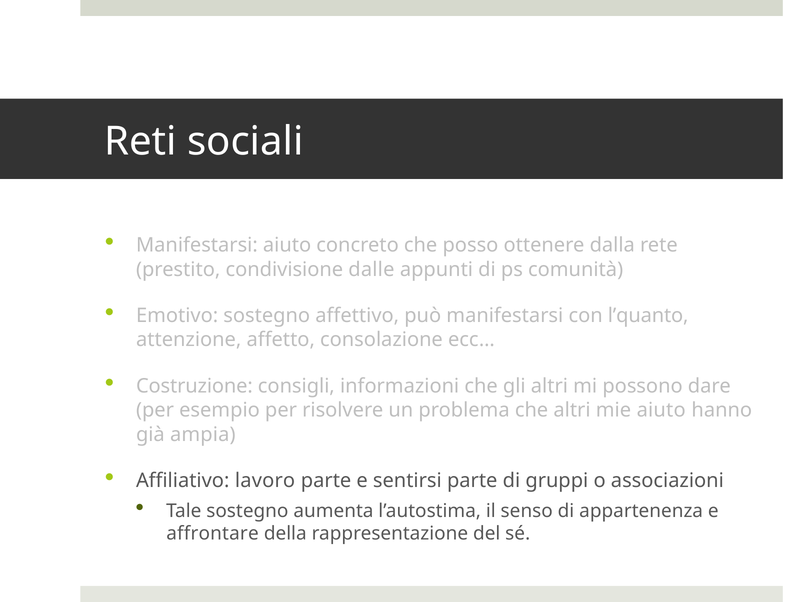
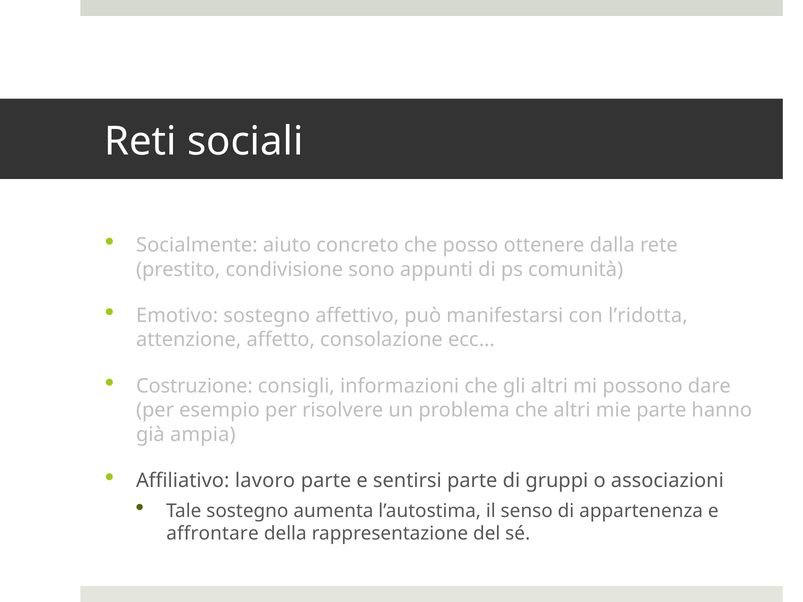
Manifestarsi: Manifestarsi -> Socialmente (197, 245)
dalle: dalle -> sono (372, 269)
l’quanto: l’quanto -> l’ridotta (648, 316)
mie aiuto: aiuto -> parte (661, 410)
